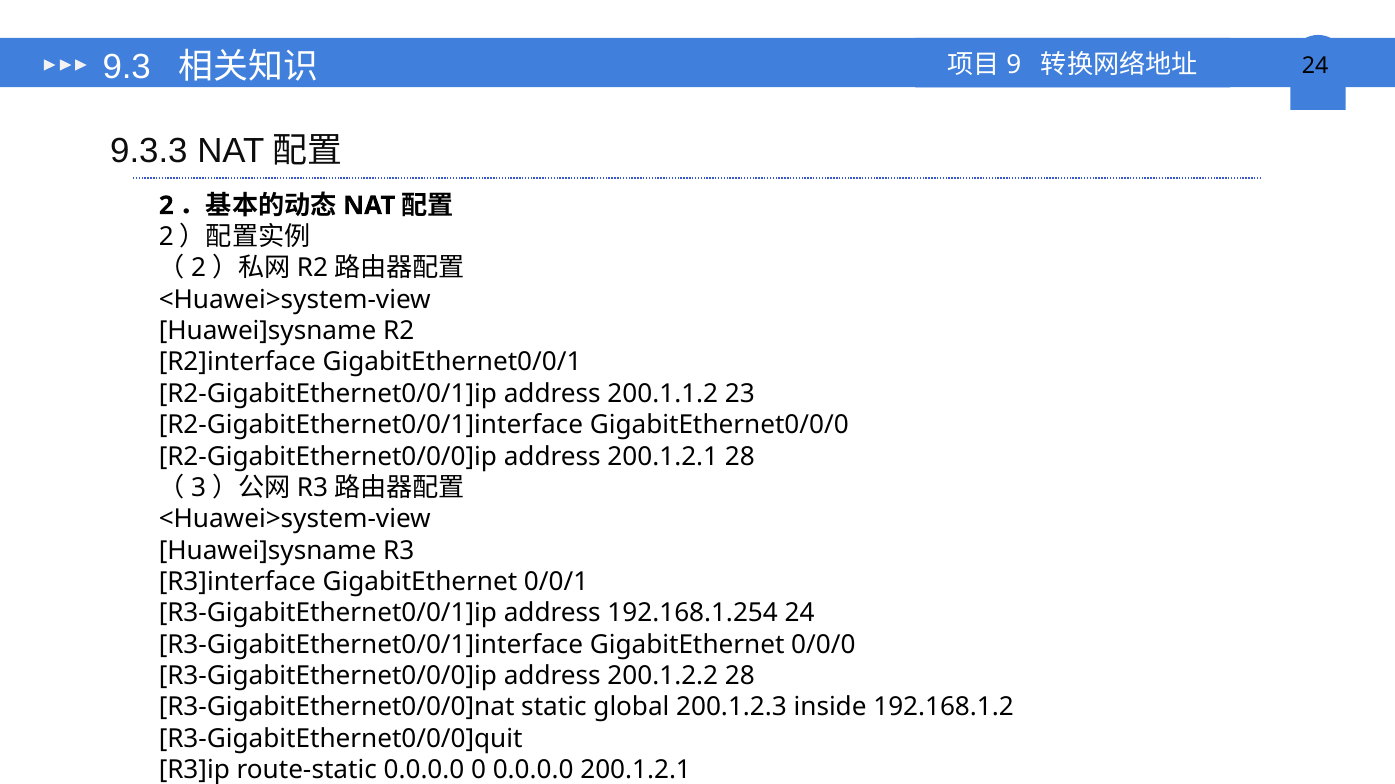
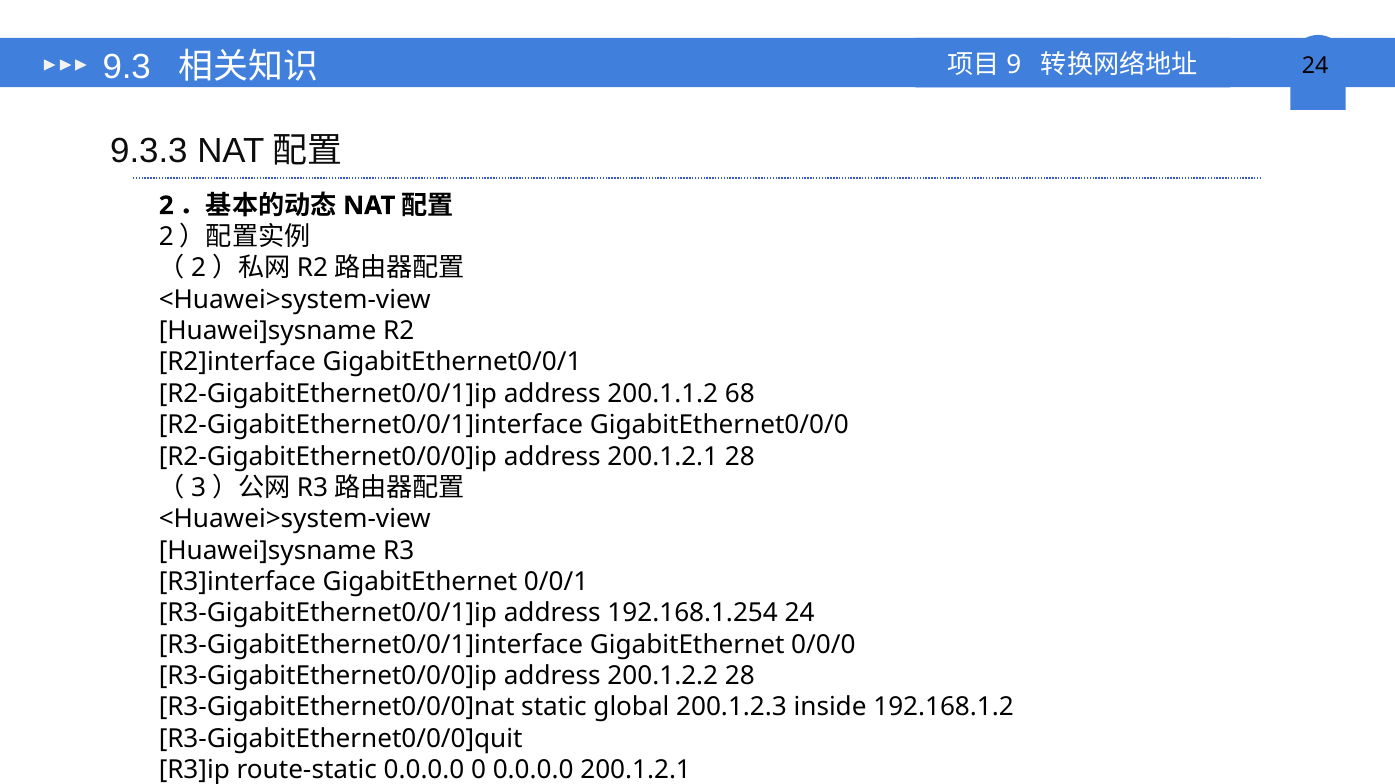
23: 23 -> 68 (740, 394)
